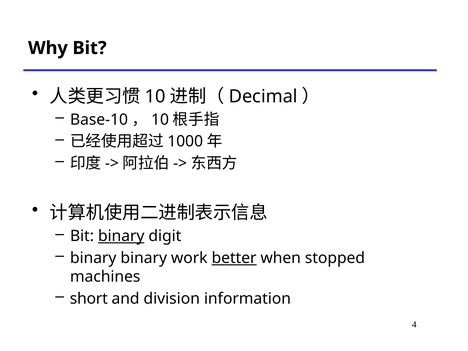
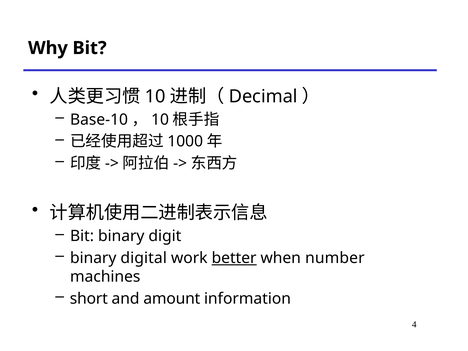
binary underline: present -> none (121, 236)
binary binary: binary -> digital (144, 258)
stopped: stopped -> number (335, 258)
division: division -> amount (172, 299)
